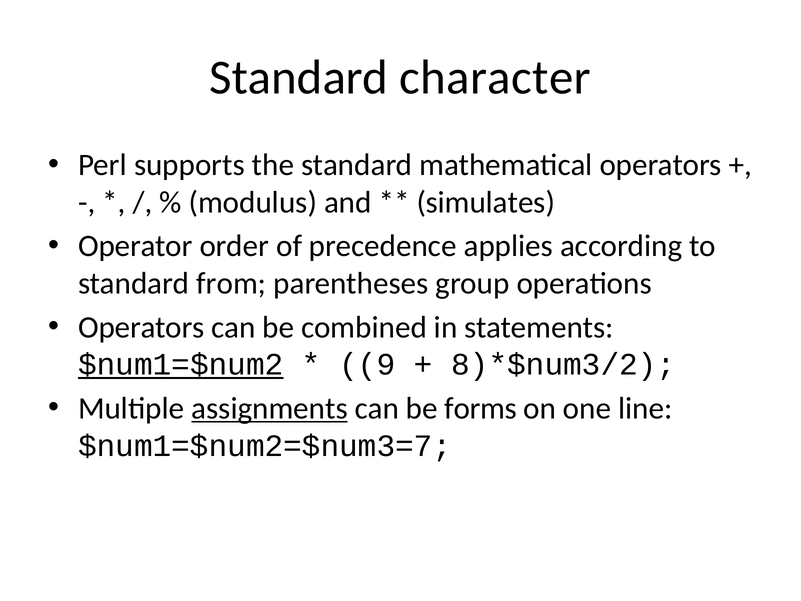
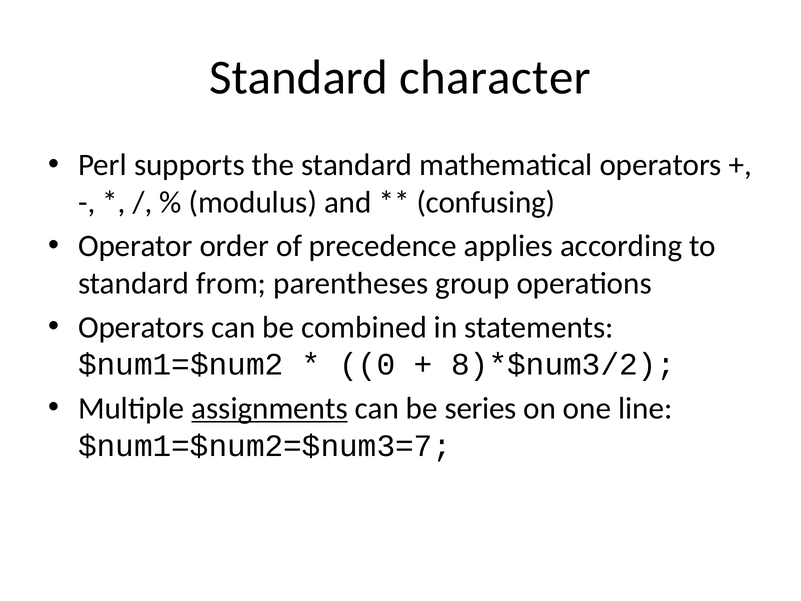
simulates: simulates -> confusing (486, 202)
$num1=$num2 underline: present -> none (181, 365)
9: 9 -> 0 (367, 365)
forms: forms -> series (481, 408)
